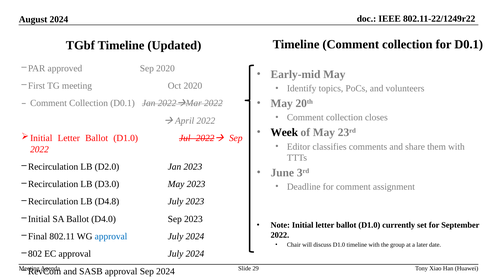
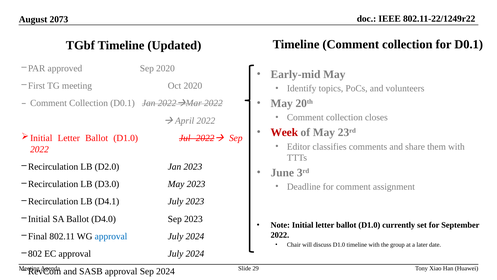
2024: 2024 -> 2073 (59, 19)
Week colour: black -> red (284, 132)
D4.8: D4.8 -> D4.1 (107, 201)
